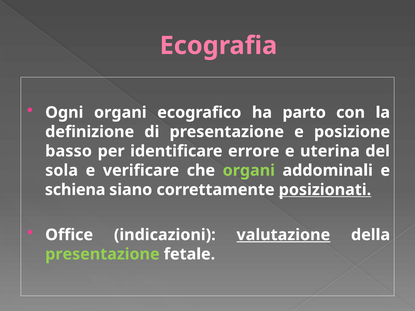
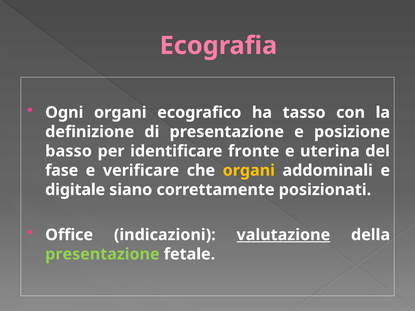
parto: parto -> tasso (304, 113)
errore: errore -> fronte (254, 151)
sola: sola -> fase (62, 171)
organi colour: light green -> yellow (249, 171)
schiena: schiena -> digitale (75, 190)
posizionati underline: present -> none (325, 190)
